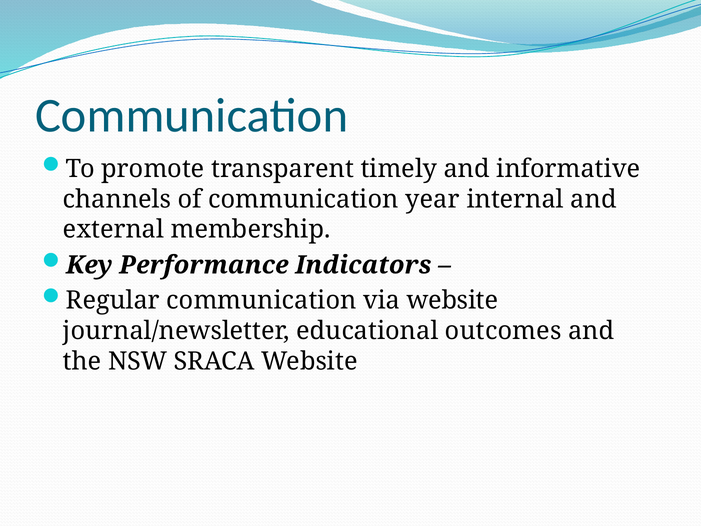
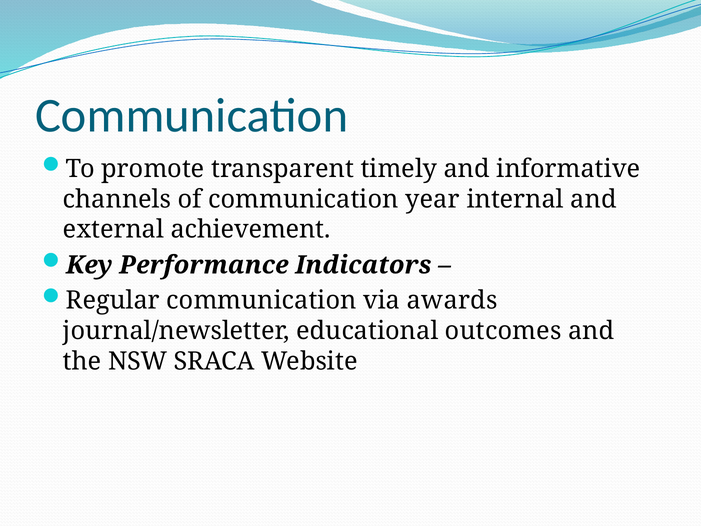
membership: membership -> achievement (251, 229)
via website: website -> awards (452, 300)
